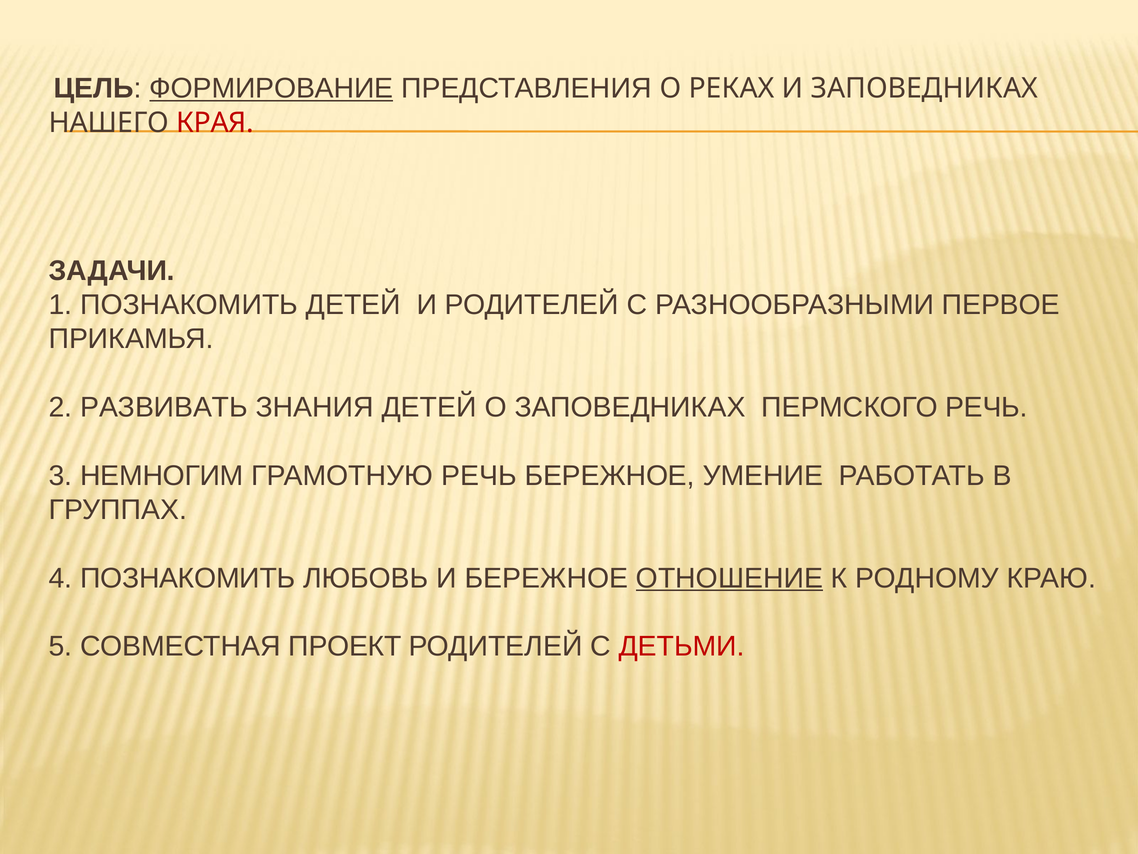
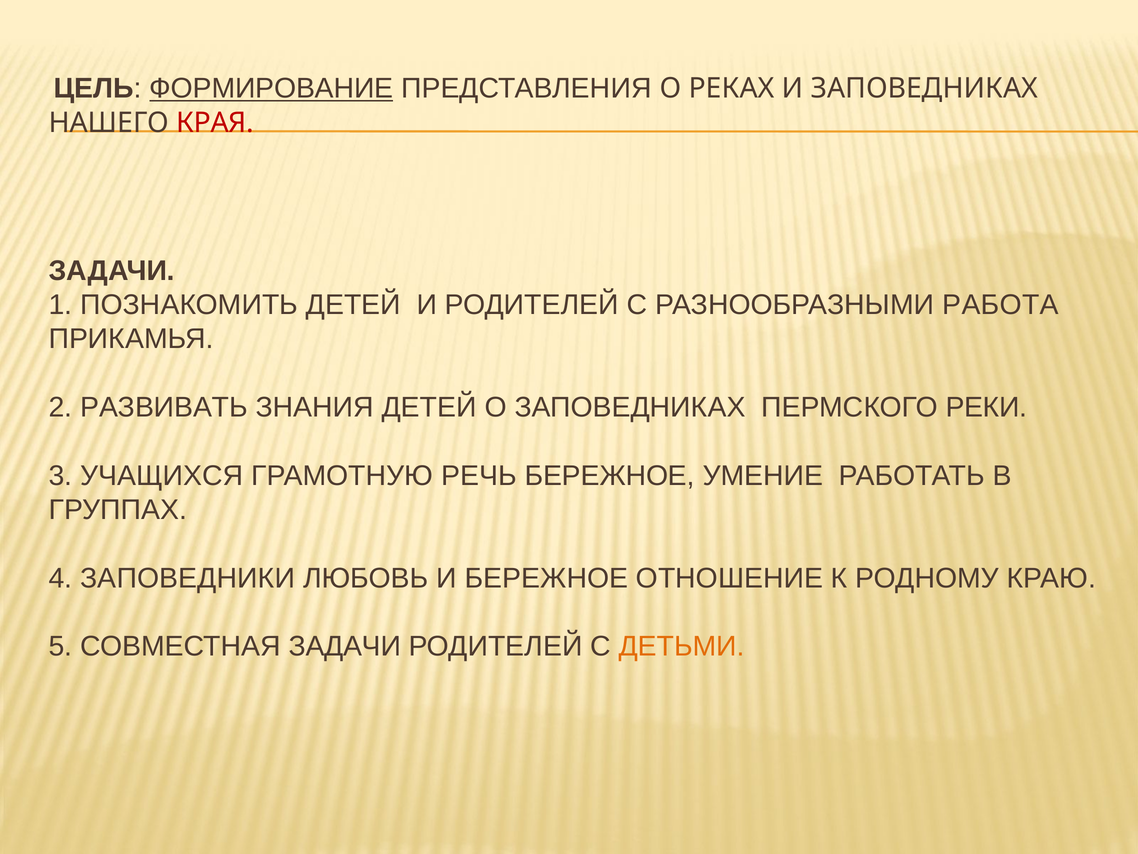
ПЕРВОЕ: ПЕРВОЕ -> РАБОТА (1001, 305)
ПЕРМСКОГО РЕЧЬ: РЕЧЬ -> РЕКИ (986, 407)
НЕМНОГИМ: НЕМНОГИМ -> УЧАЩИХСЯ (162, 475)
4 ПОЗНАКОМИТЬ: ПОЗНАКОМИТЬ -> ЗАПОВЕДНИКИ (188, 578)
ОТНОШЕНИЕ underline: present -> none (729, 578)
СОВМЕСТНАЯ ПРОЕКТ: ПРОЕКТ -> ЗАДАЧИ (345, 646)
ДЕТЬМИ colour: red -> orange (682, 646)
